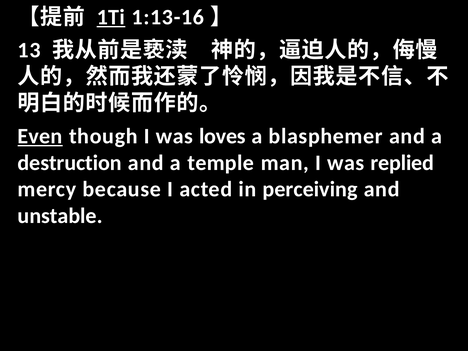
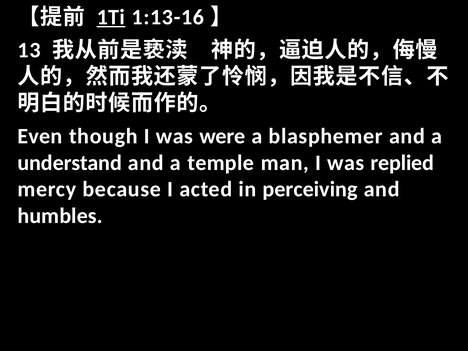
Even underline: present -> none (40, 136)
loves: loves -> were (222, 136)
destruction: destruction -> understand (70, 163)
unstable: unstable -> humbles (60, 216)
